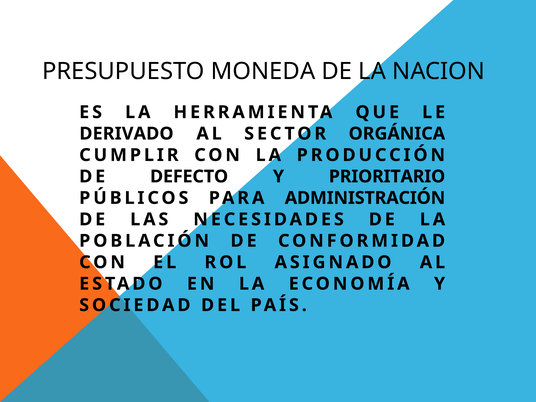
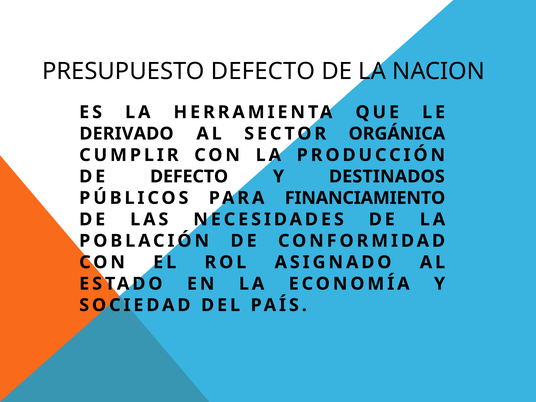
PRESUPUESTO MONEDA: MONEDA -> DEFECTO (263, 71)
PRIORITARIO: PRIORITARIO -> DESTINADOS (387, 177)
ADMINISTRACIÓN: ADMINISTRACIÓN -> FINANCIAMIENTO (365, 198)
